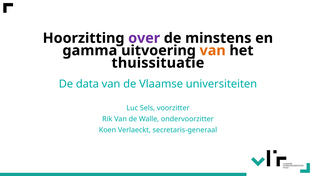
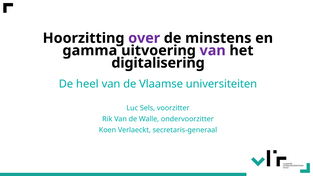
van colour: orange -> purple (213, 51)
thuissituatie: thuissituatie -> digitalisering (158, 63)
data: data -> heel (87, 84)
